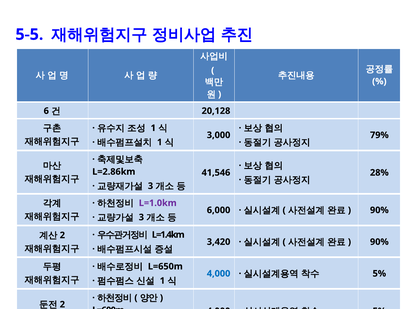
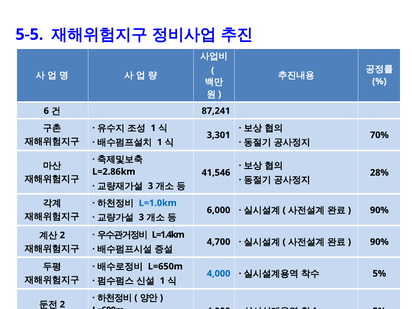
20,128: 20,128 -> 87,241 (216, 111)
3,000: 3,000 -> 3,301 (219, 135)
79%: 79% -> 70% (379, 135)
L=1.0km colour: purple -> blue (158, 203)
3,420: 3,420 -> 4,700 (219, 242)
